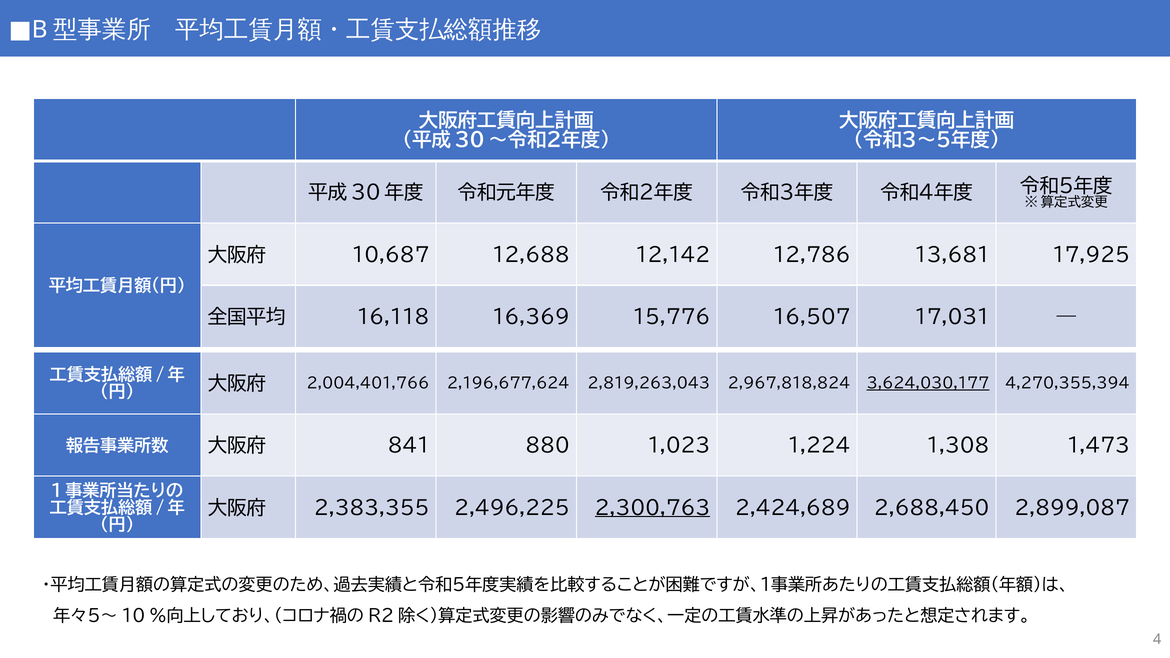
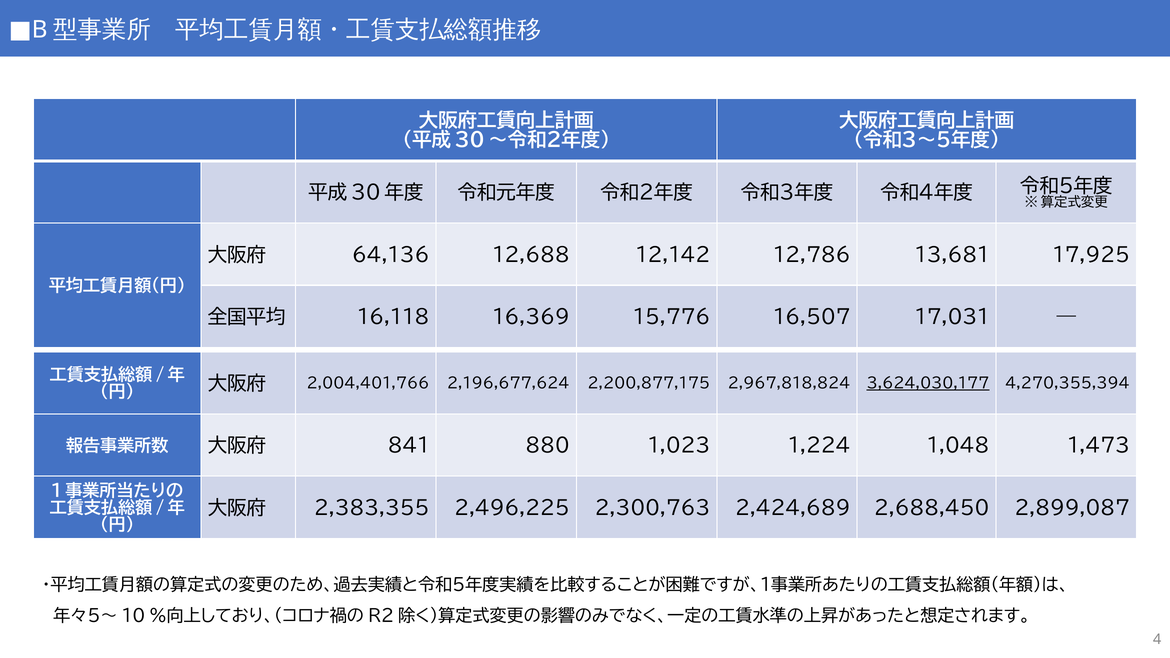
10,687: 10,687 -> 64,136 (391, 255)
2,819,263,043: 2,819,263,043 -> 2,200,877,175 (649, 384)
1,308: 1,308 -> 1,048 (958, 446)
2,300,763 underline: present -> none (653, 508)
